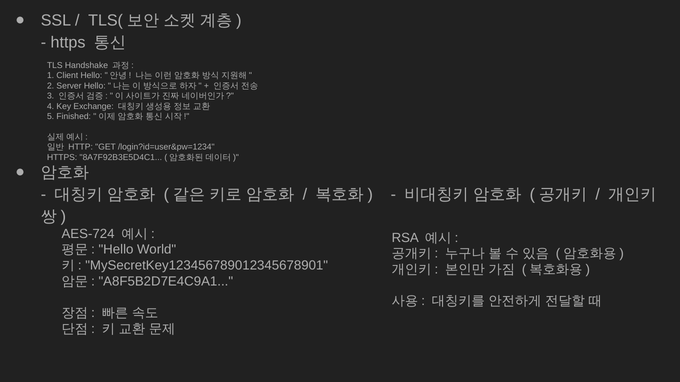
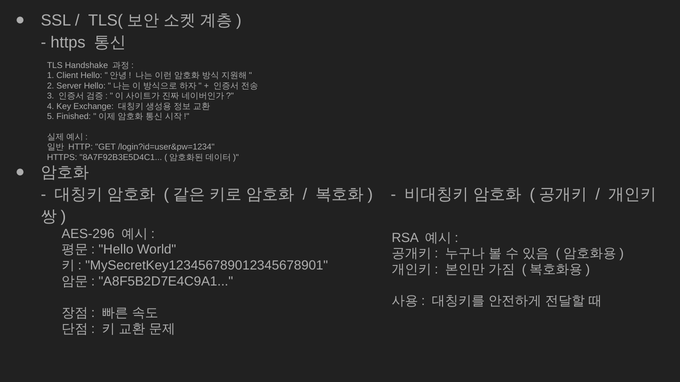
AES-724: AES-724 -> AES-296 (88, 234)
